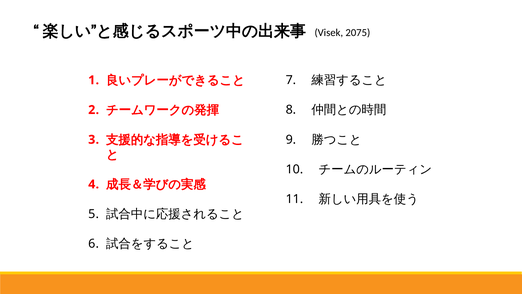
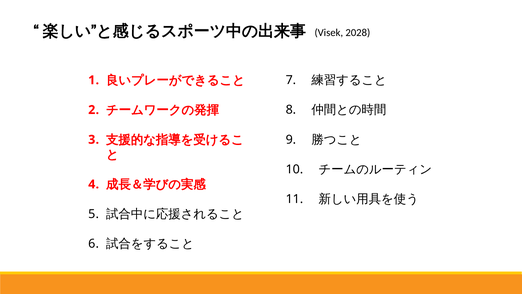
2075: 2075 -> 2028 (358, 33)
